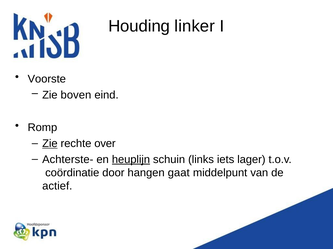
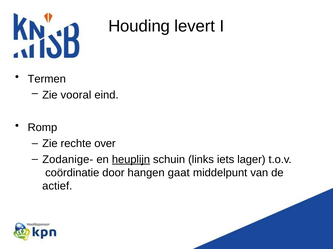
linker: linker -> levert (195, 26)
Voorste: Voorste -> Termen (47, 79)
boven: boven -> vooral (76, 95)
Zie underline: present -> none (50, 144)
Achterste-: Achterste- -> Zodanige- (68, 160)
